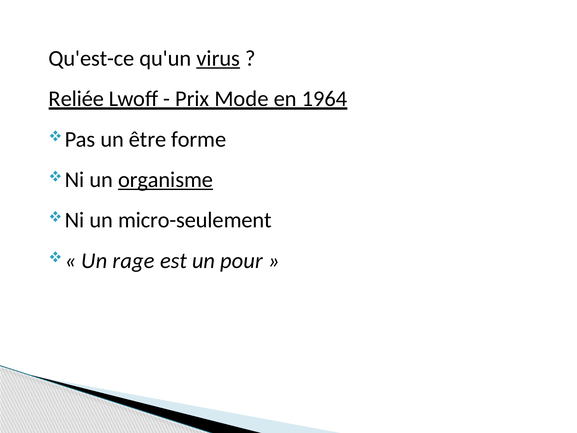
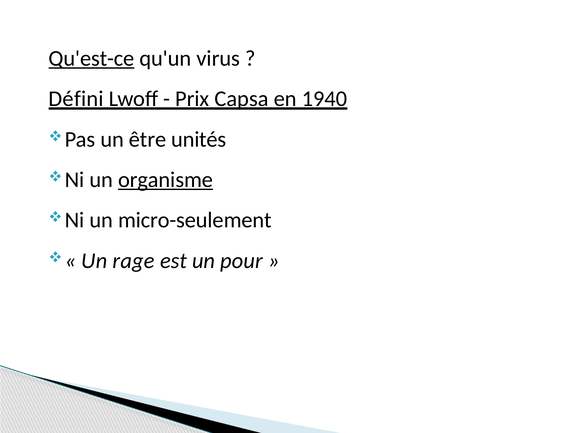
Qu'est-ce underline: none -> present (92, 58)
virus underline: present -> none (218, 58)
Reliée: Reliée -> Défini (76, 99)
Mode: Mode -> Capsa (242, 99)
1964: 1964 -> 1940 (324, 99)
forme: forme -> unités (199, 139)
